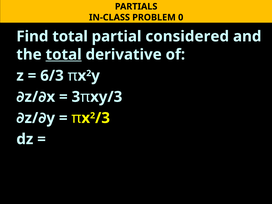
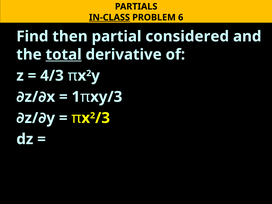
IN-CLASS underline: none -> present (109, 17)
0: 0 -> 6 (181, 17)
Find total: total -> then (70, 36)
6/3: 6/3 -> 4/3 (52, 76)
3: 3 -> 1 (76, 97)
